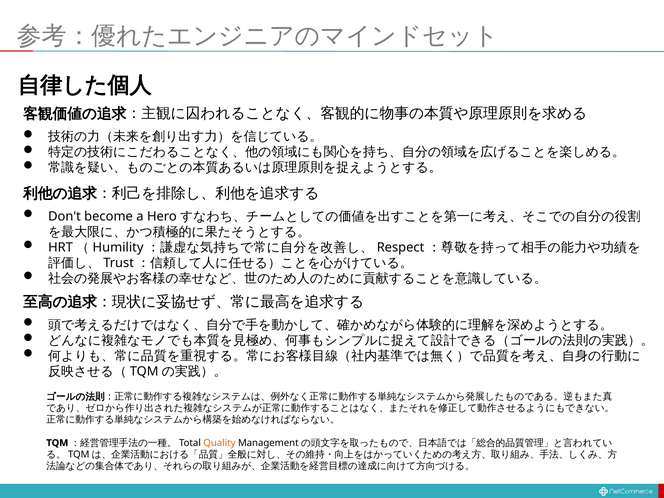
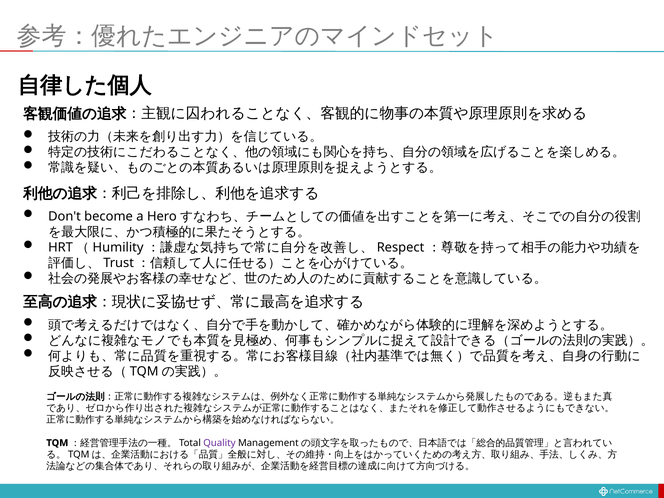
Quality colour: orange -> purple (219, 443)
